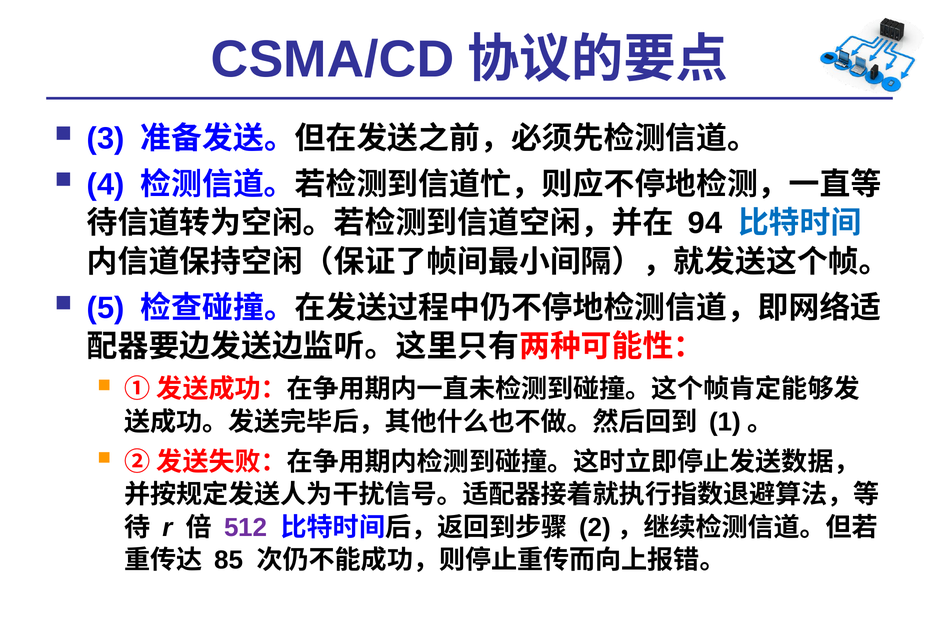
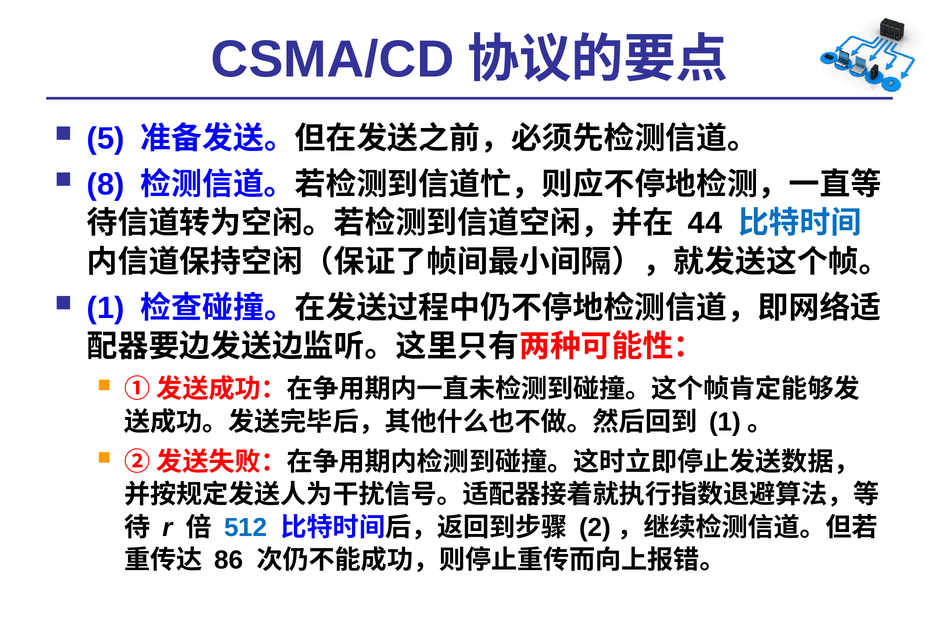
3: 3 -> 5 (106, 139)
4: 4 -> 8 (106, 184)
94: 94 -> 44 (705, 223)
5: 5 -> 1 (106, 308)
512 colour: purple -> blue (246, 528)
85: 85 -> 86 (229, 561)
